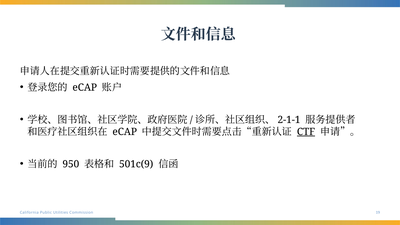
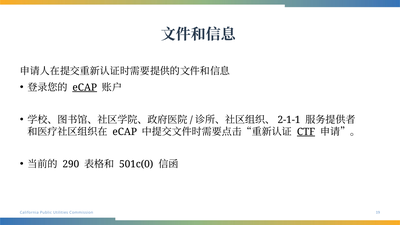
eCAP underline: none -> present (85, 87)
950: 950 -> 290 (71, 164)
501c(9: 501c(9 -> 501c(0 (136, 164)
